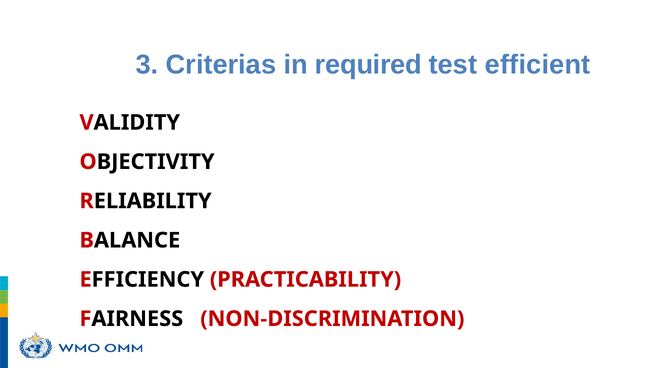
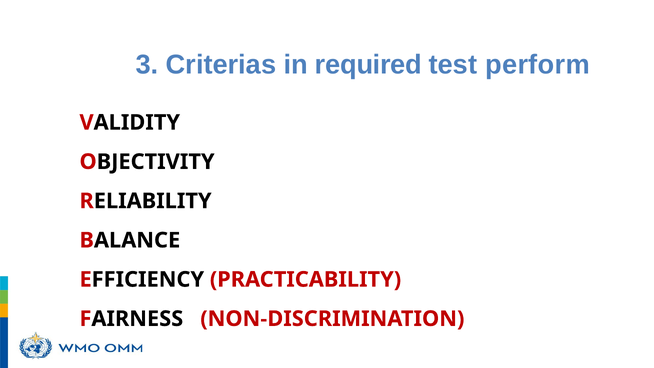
efficient: efficient -> perform (538, 65)
